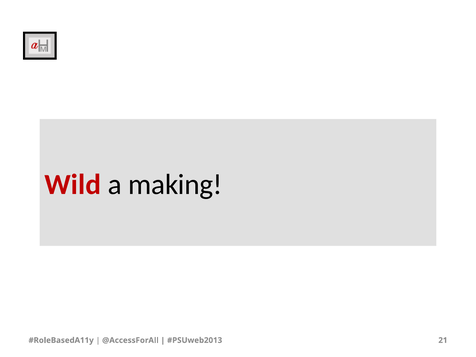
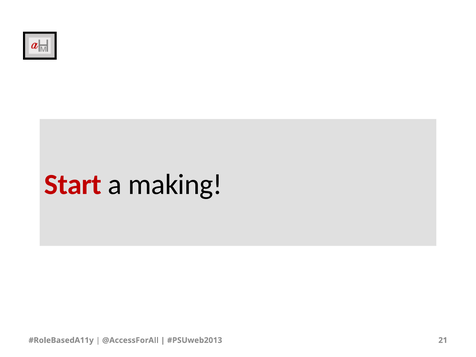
Wild: Wild -> Start (73, 184)
